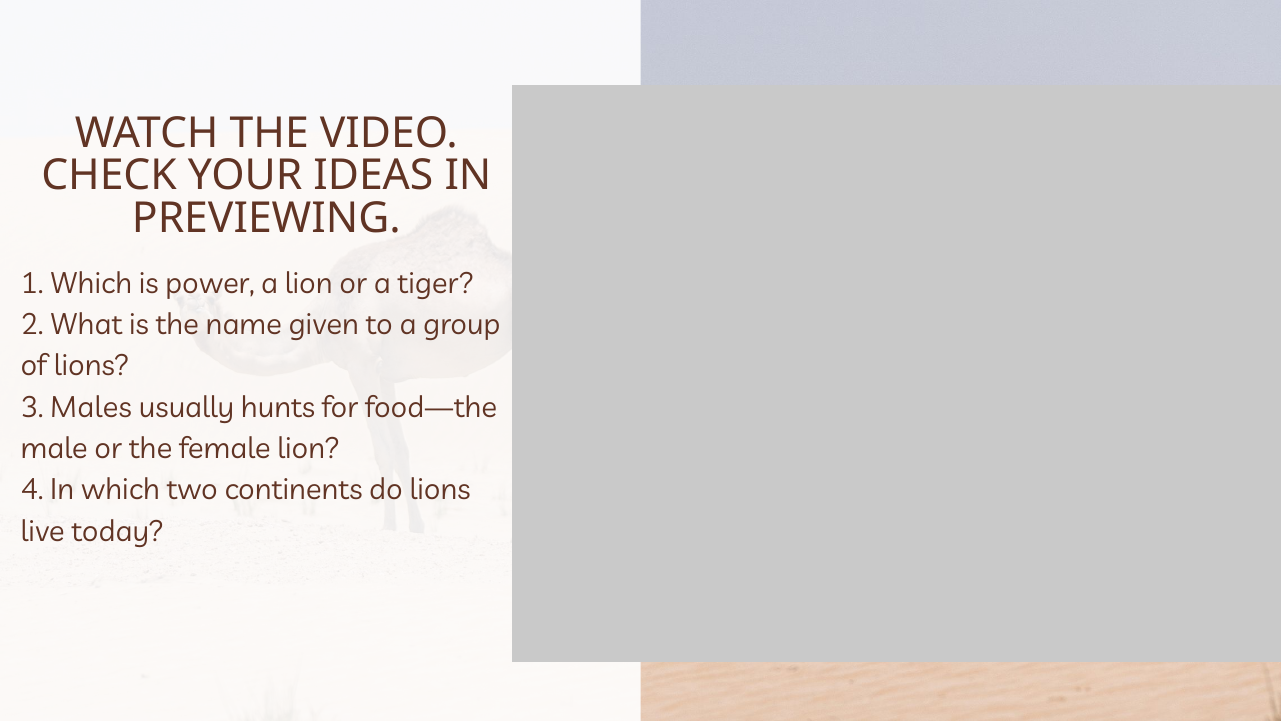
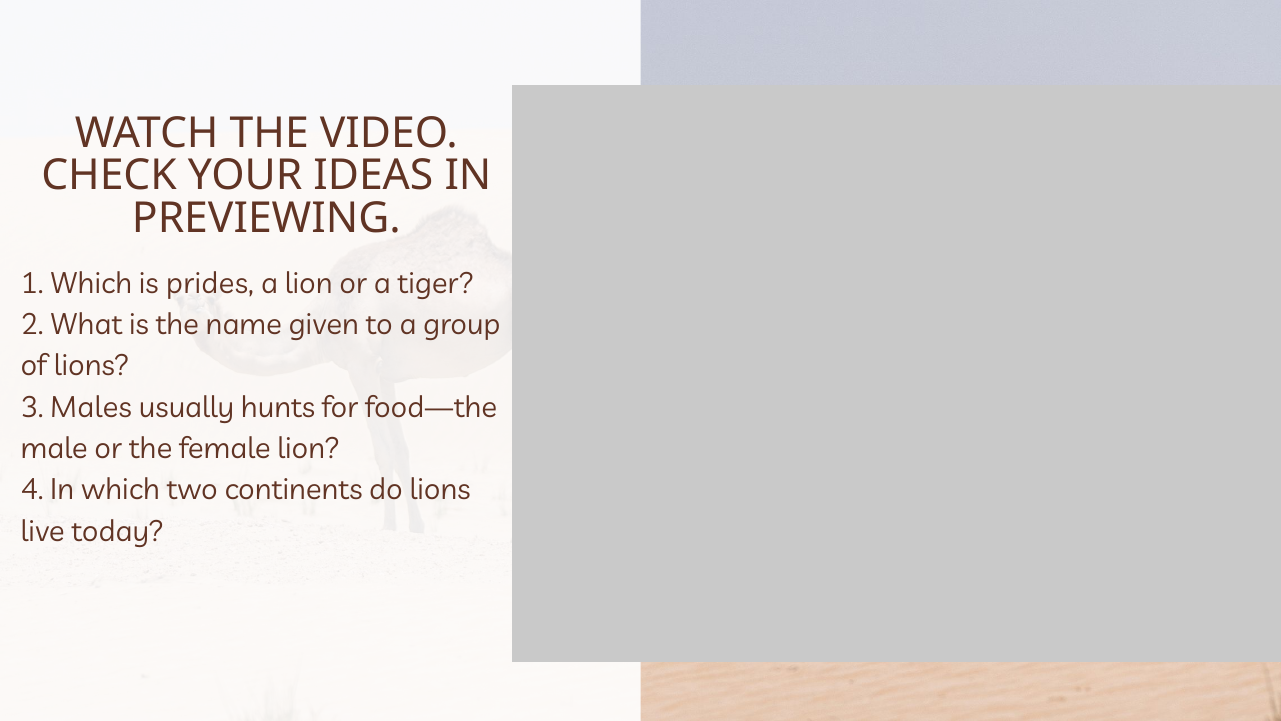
power: power -> prides (210, 283)
